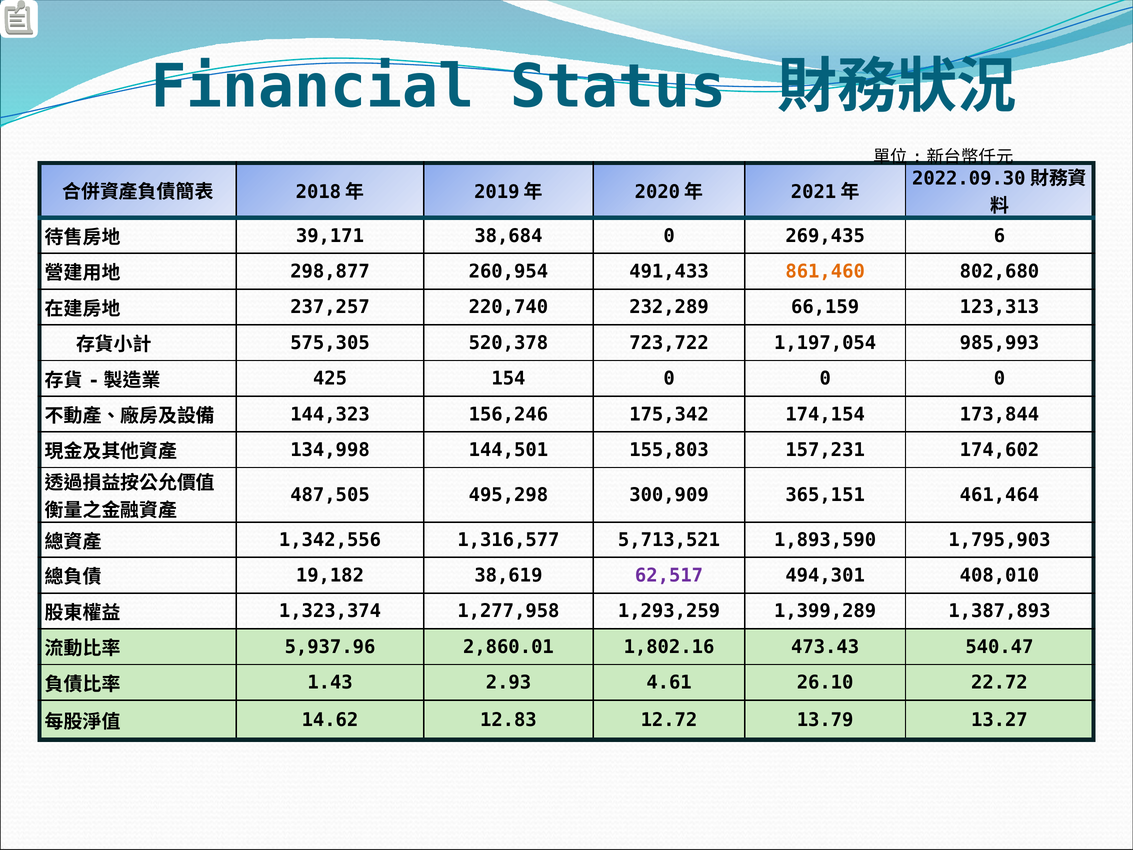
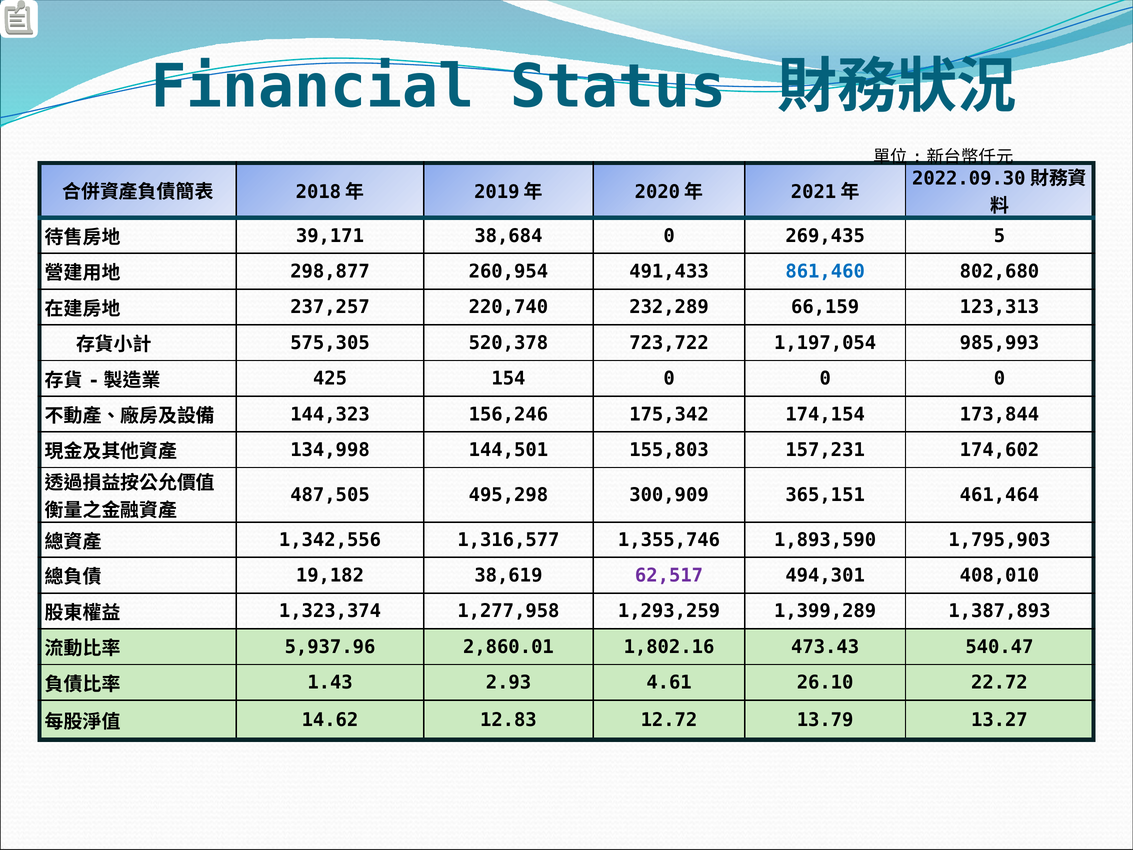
6: 6 -> 5 (1000, 236)
861,460 colour: orange -> blue (825, 271)
5,713,521: 5,713,521 -> 1,355,746 (669, 540)
